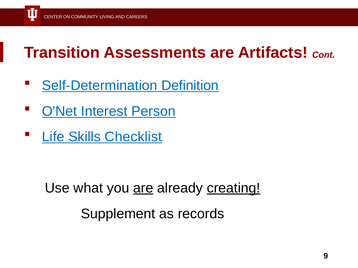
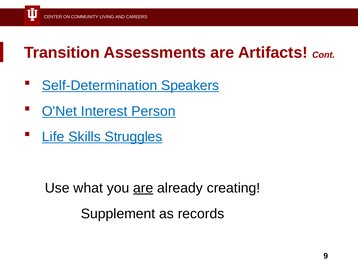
Definition: Definition -> Speakers (190, 86)
Checklist: Checklist -> Struggles (133, 137)
creating underline: present -> none (234, 188)
